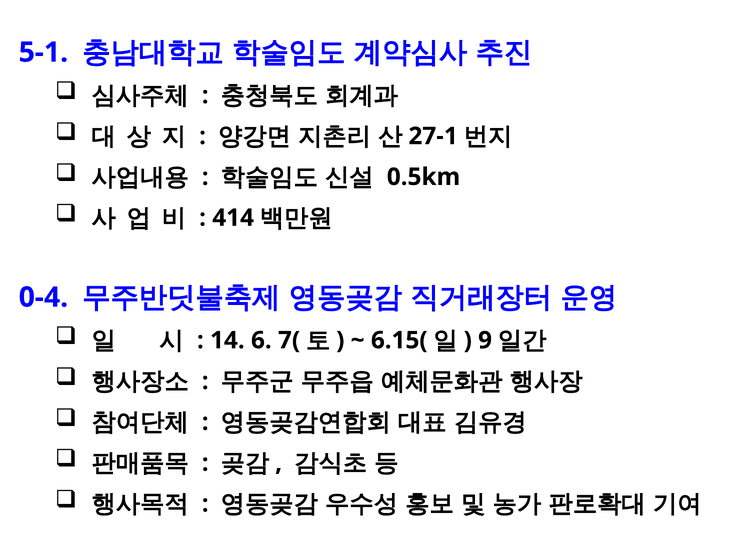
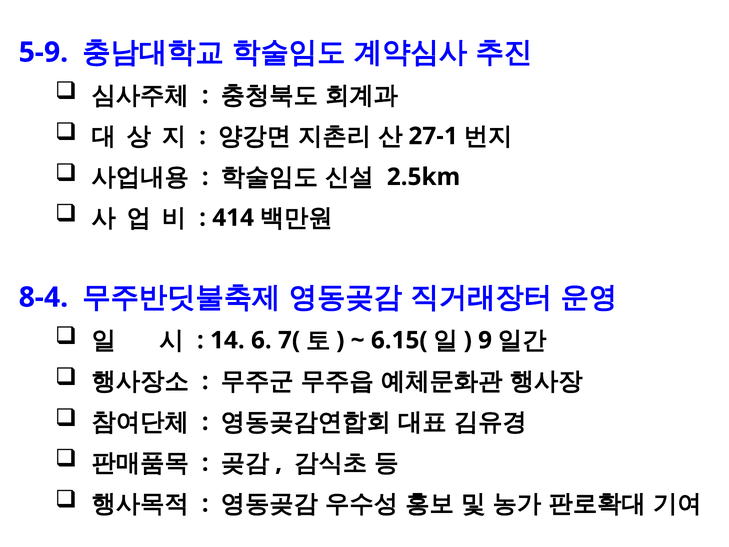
5-1: 5-1 -> 5-9 (43, 52)
0.5km: 0.5km -> 2.5km (424, 177)
0-4: 0-4 -> 8-4 (43, 297)
